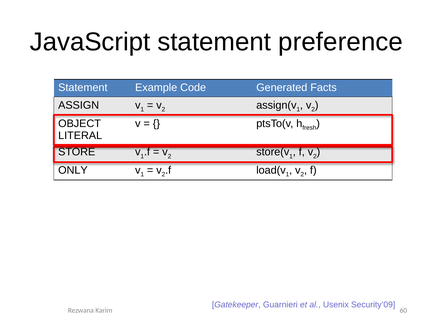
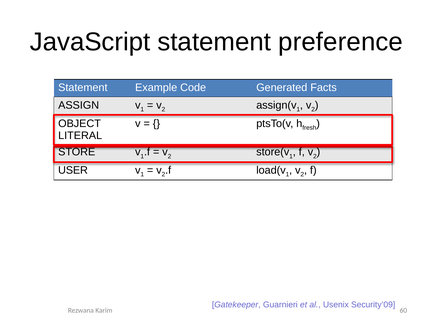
ONLY: ONLY -> USER (73, 170)
